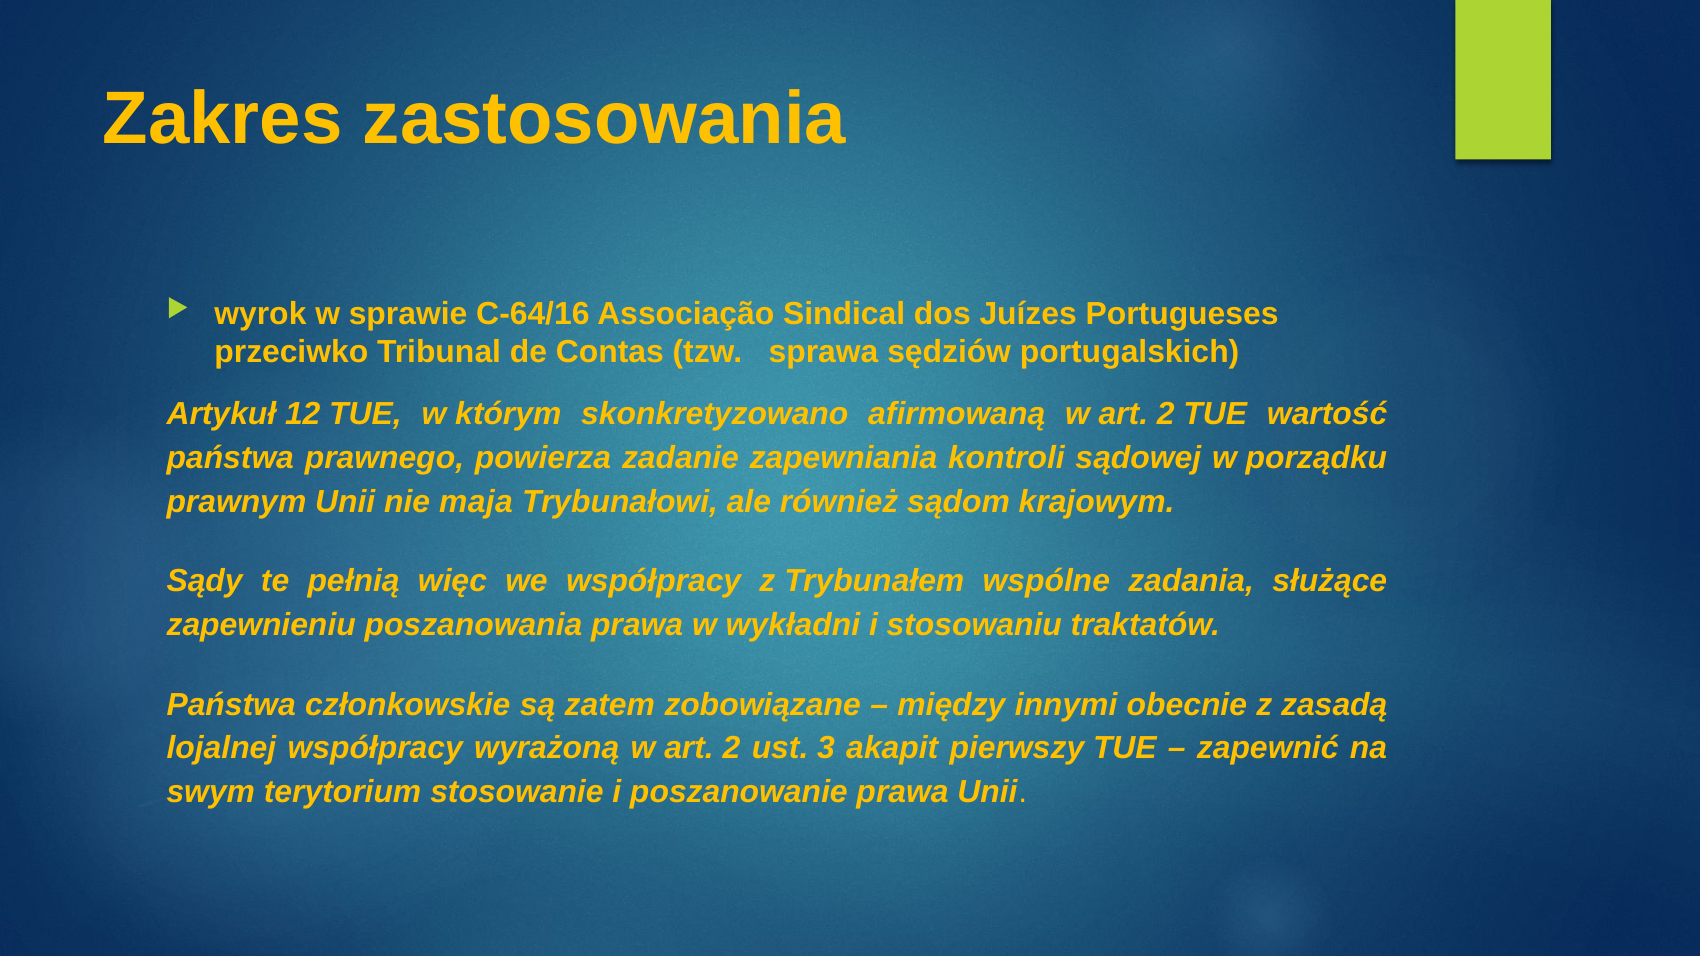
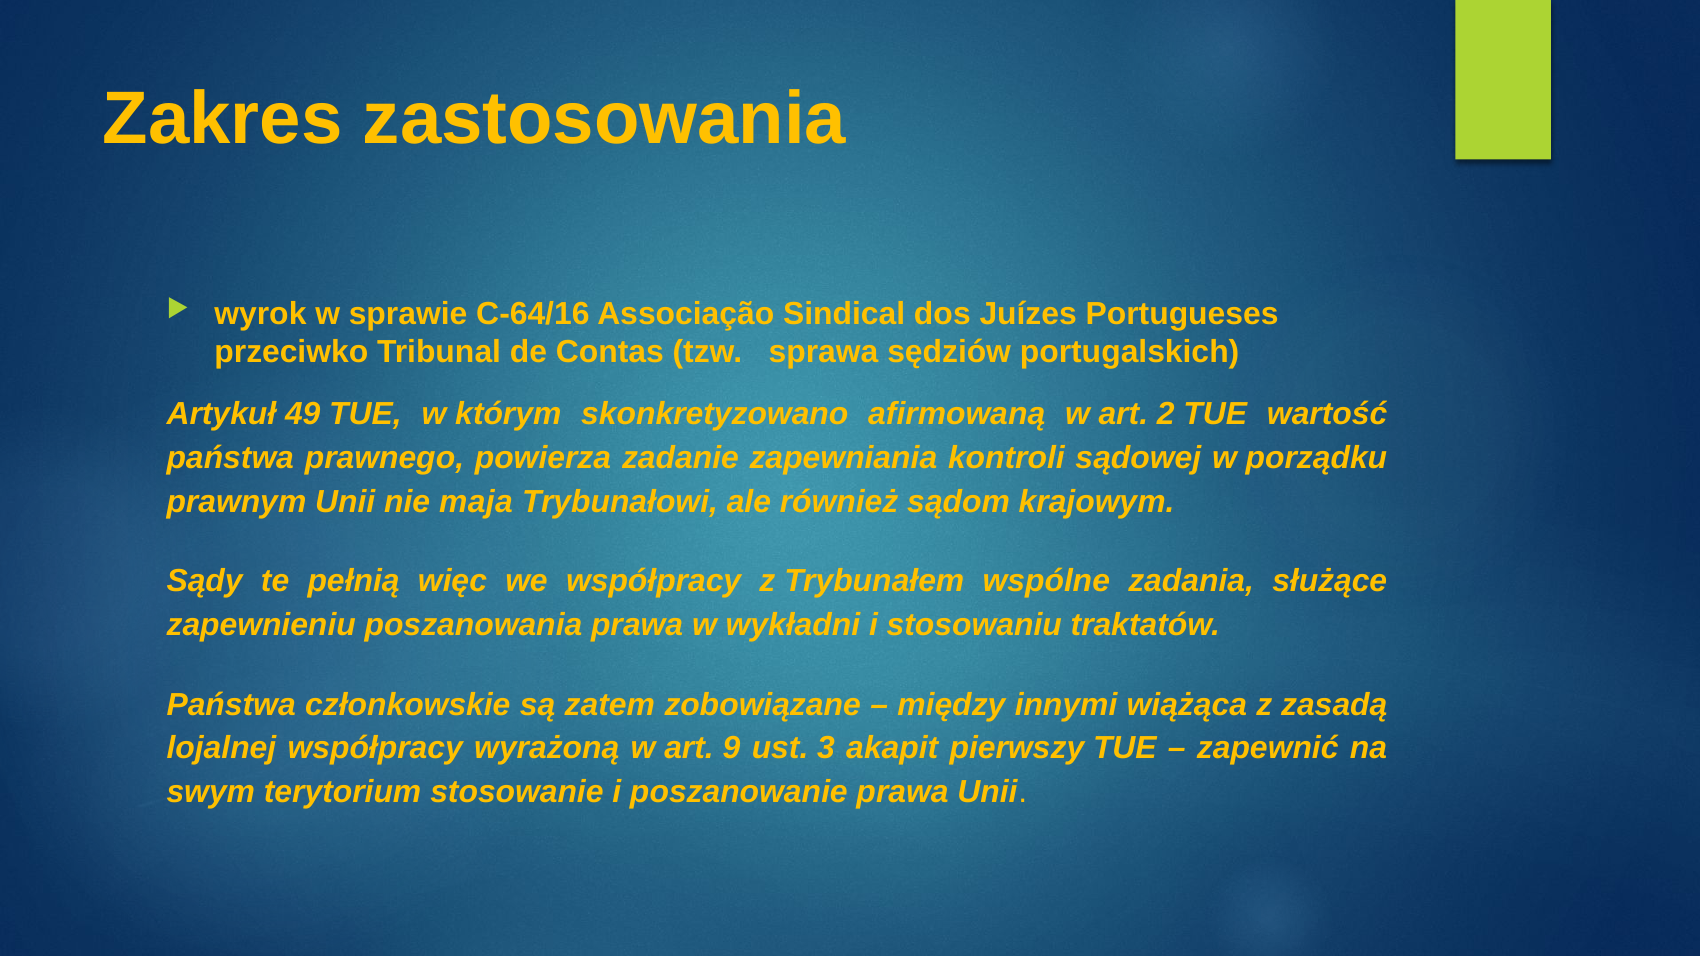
12: 12 -> 49 (303, 414)
obecnie: obecnie -> wiążąca (1187, 705)
wyrażoną w art 2: 2 -> 9 (732, 749)
